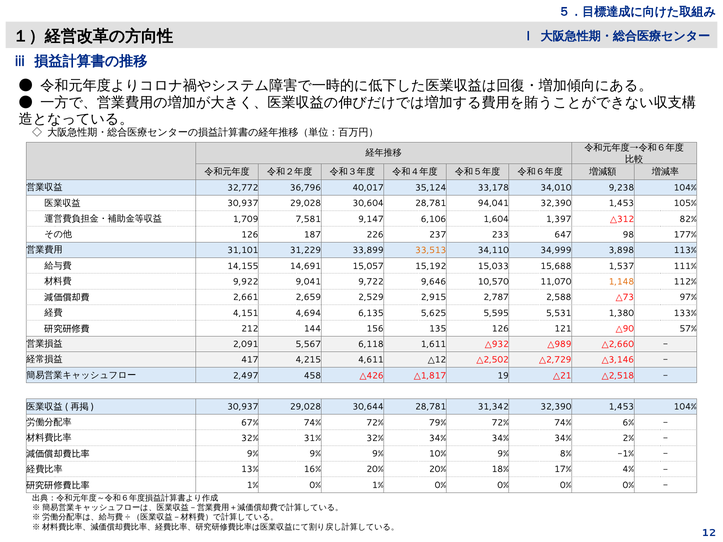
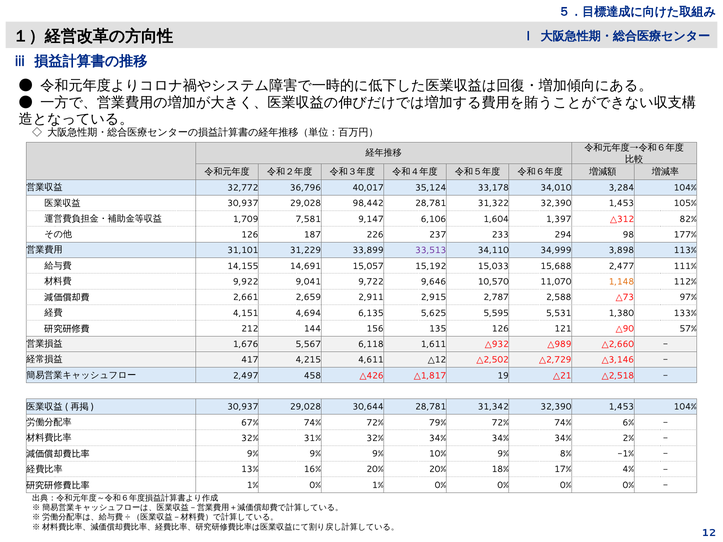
9,238: 9,238 -> 3,284 (621, 188)
30,604: 30,604 -> 98,442 (368, 204)
94,041: 94,041 -> 31,322 (493, 204)
647: 647 -> 294 (563, 235)
33,513 colour: orange -> purple (431, 251)
1,537: 1,537 -> 2,477 (621, 266)
2,529: 2,529 -> 2,911 (371, 298)
2,091: 2,091 -> 1,676 (246, 344)
